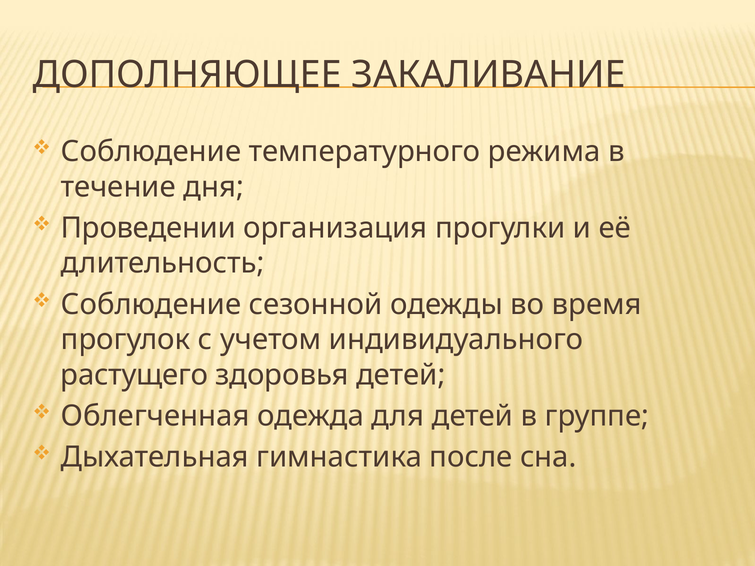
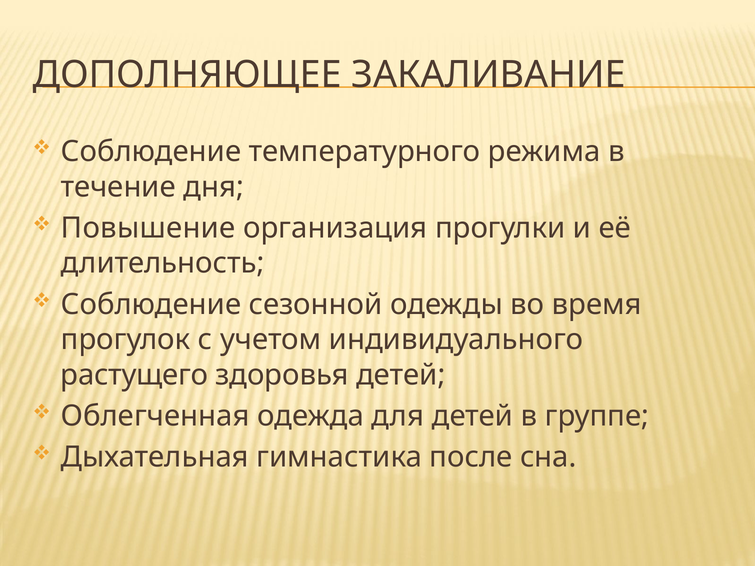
Проведении: Проведении -> Повышение (148, 228)
